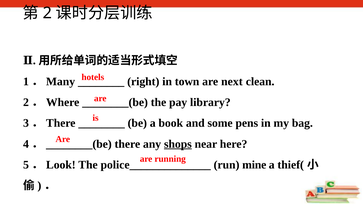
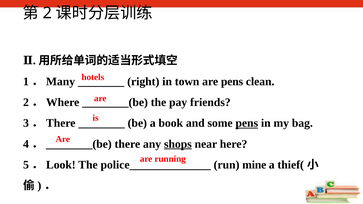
are next: next -> pens (232, 82)
library: library -> friends (210, 102)
pens underline: none -> present (247, 123)
